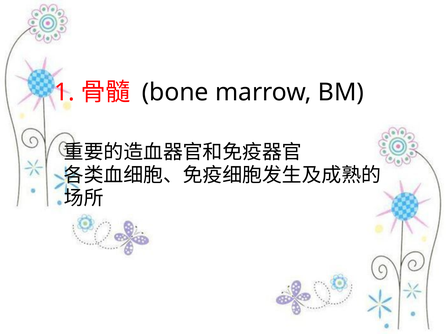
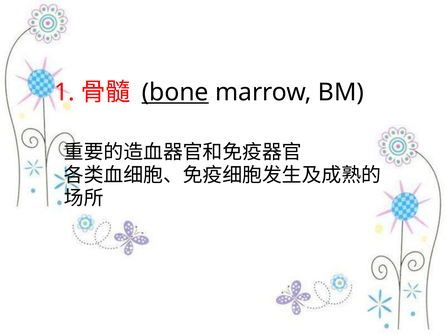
bone underline: none -> present (175, 93)
